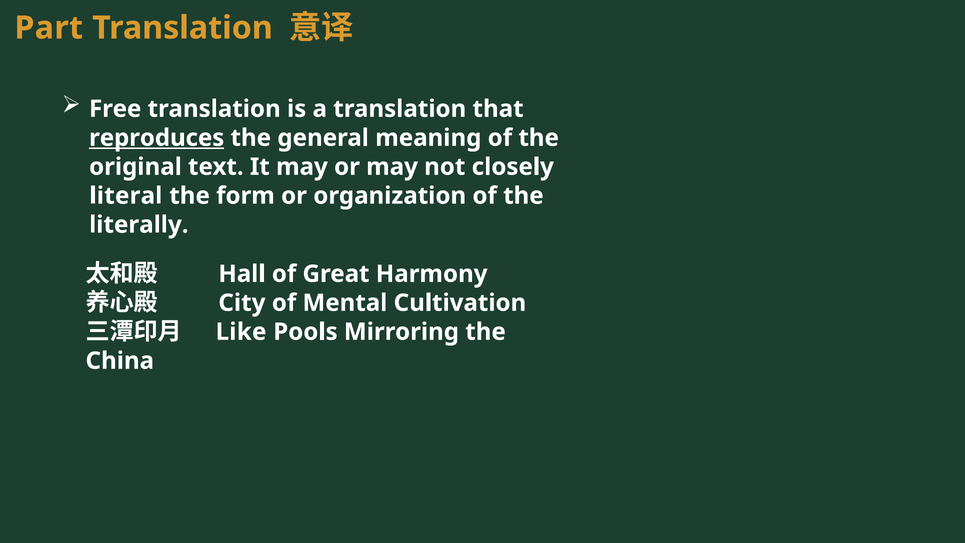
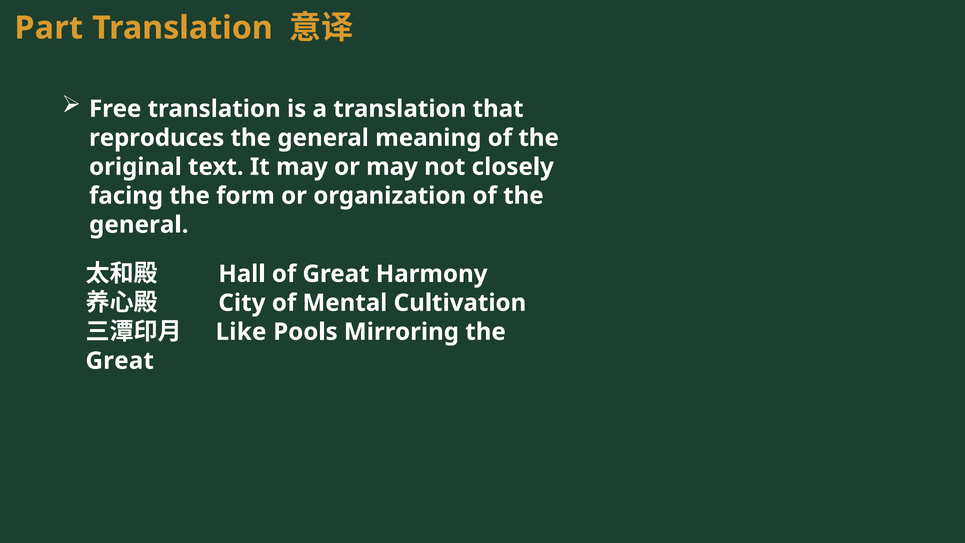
reproduces underline: present -> none (157, 138)
literal: literal -> facing (126, 196)
literally: literally -> general (139, 225)
China: China -> Great (120, 361)
